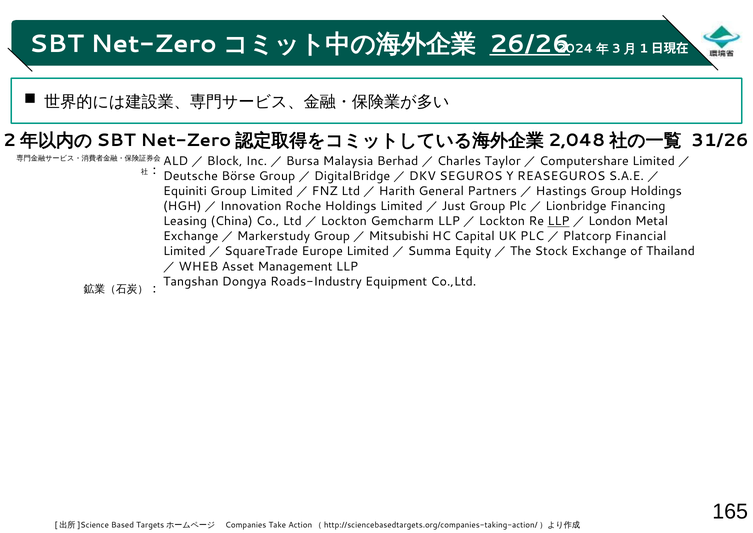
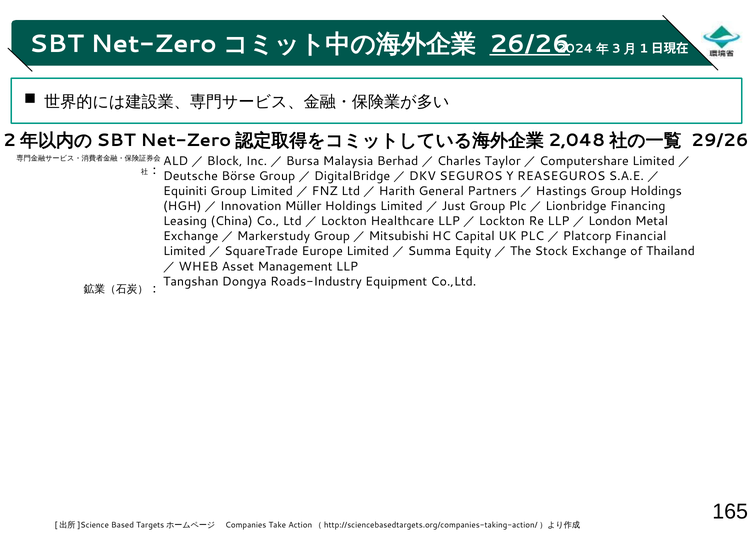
31/26: 31/26 -> 29/26 (720, 140)
Roche: Roche -> Müller (303, 206)
Gemcharm: Gemcharm -> Healthcare (402, 221)
LLP underline: present -> none (559, 221)
